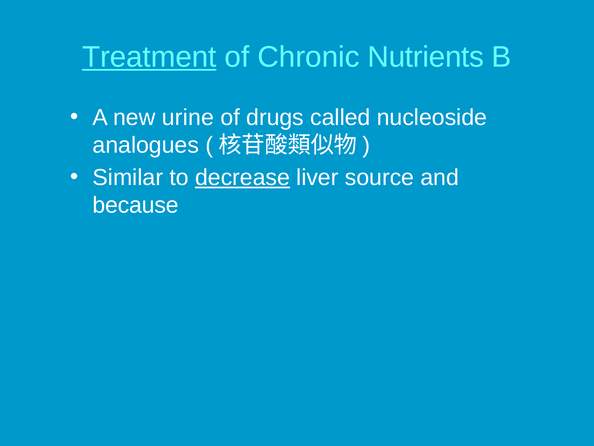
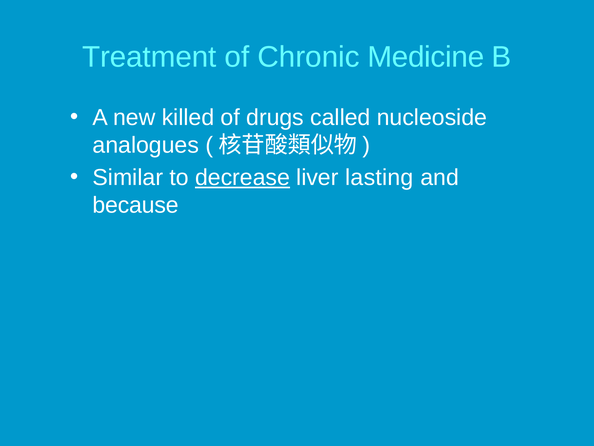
Treatment underline: present -> none (149, 57)
Nutrients: Nutrients -> Medicine (426, 57)
urine: urine -> killed (188, 117)
source: source -> lasting (379, 177)
